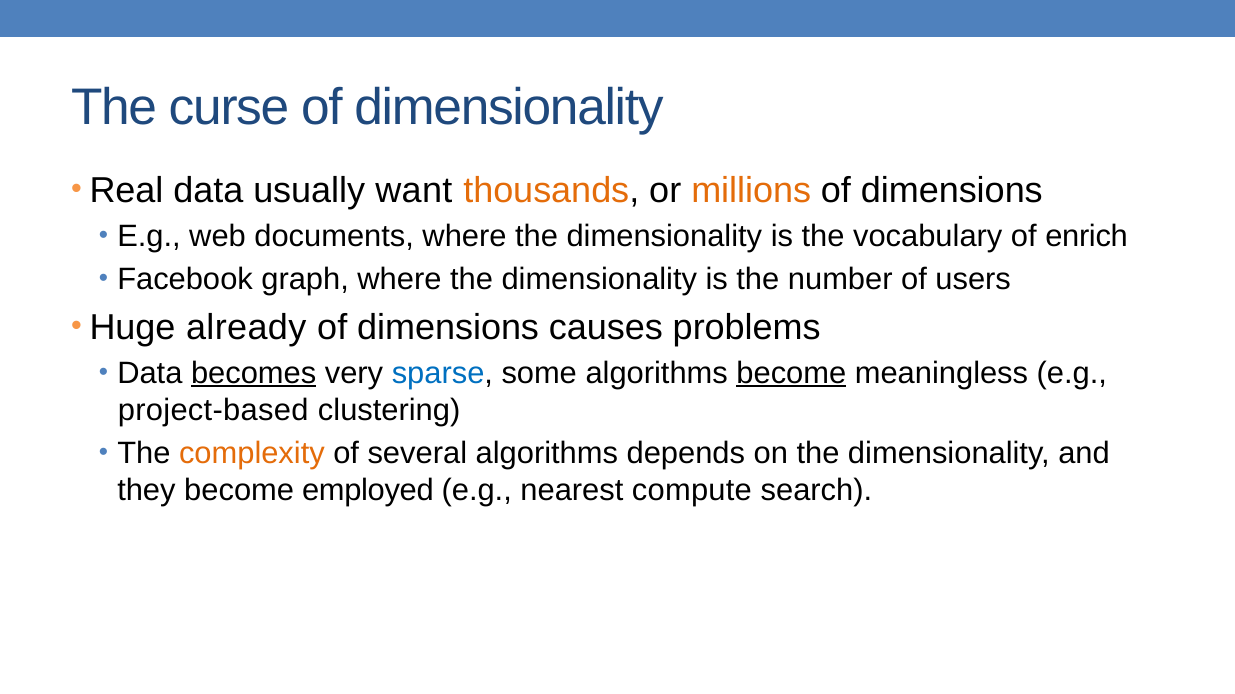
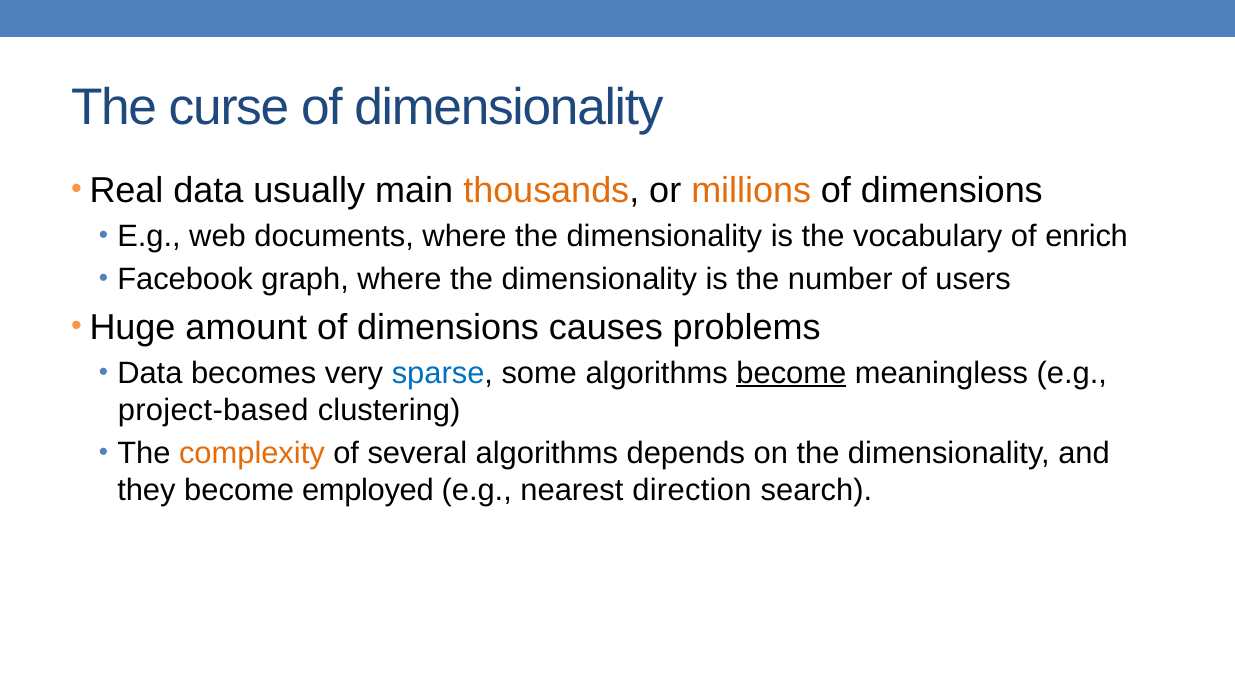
want: want -> main (414, 191)
already: already -> amount (246, 328)
becomes underline: present -> none (254, 374)
compute: compute -> direction (692, 491)
